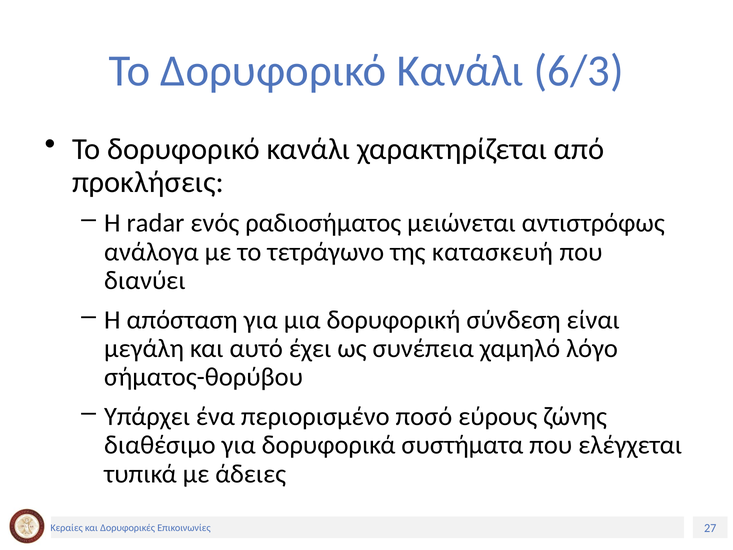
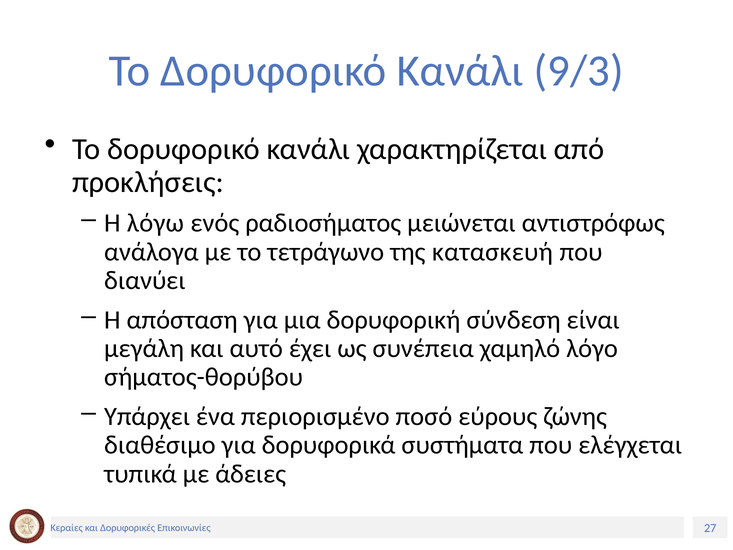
6/3: 6/3 -> 9/3 (579, 71)
radar: radar -> λόγω (155, 223)
